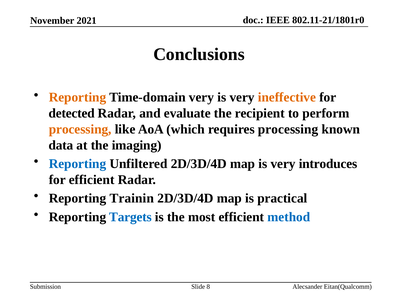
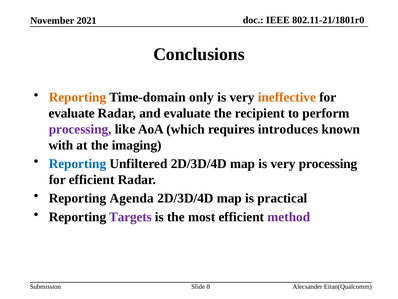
Time-domain very: very -> only (201, 97)
detected: detected -> evaluate (72, 113)
processing colour: orange -> purple (80, 129)
requires processing: processing -> introduces (288, 129)
data: data -> with (61, 145)
very introduces: introduces -> processing (328, 163)
Trainin: Trainin -> Agenda (132, 198)
Targets colour: blue -> purple (130, 217)
method colour: blue -> purple (289, 217)
